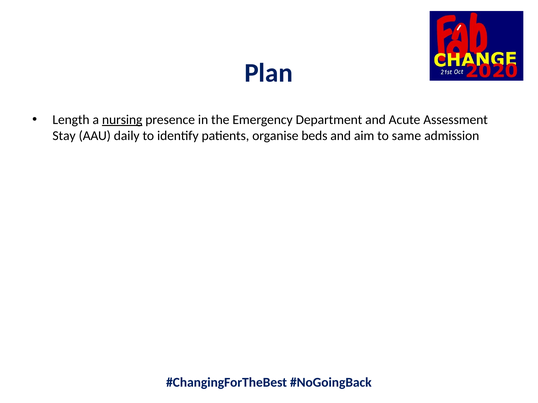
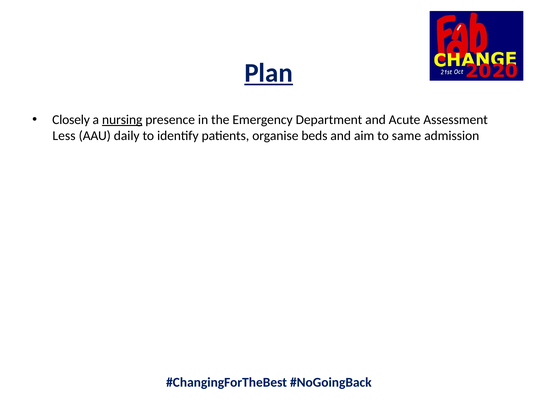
Plan underline: none -> present (269, 73)
Length: Length -> Closely (71, 120)
Stay: Stay -> Less (64, 136)
